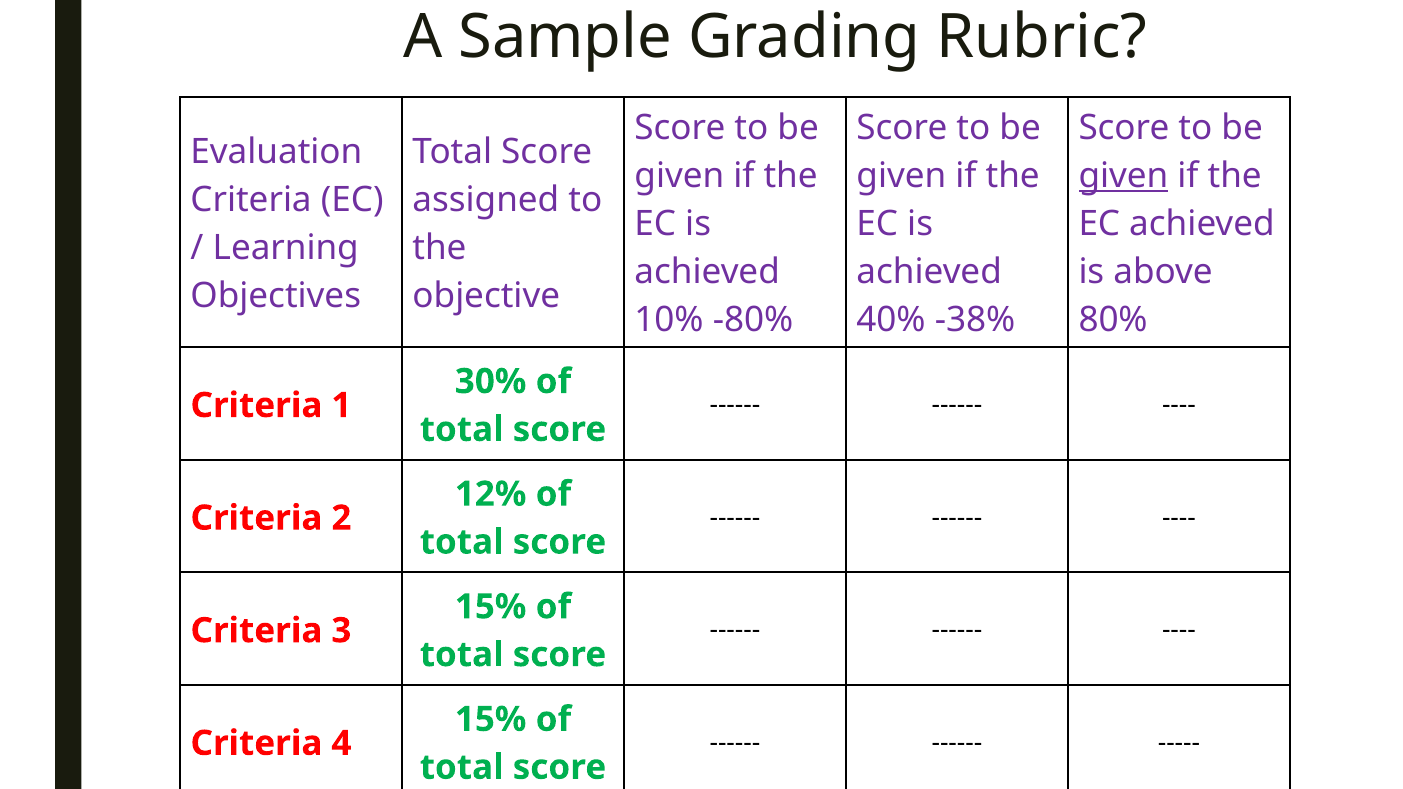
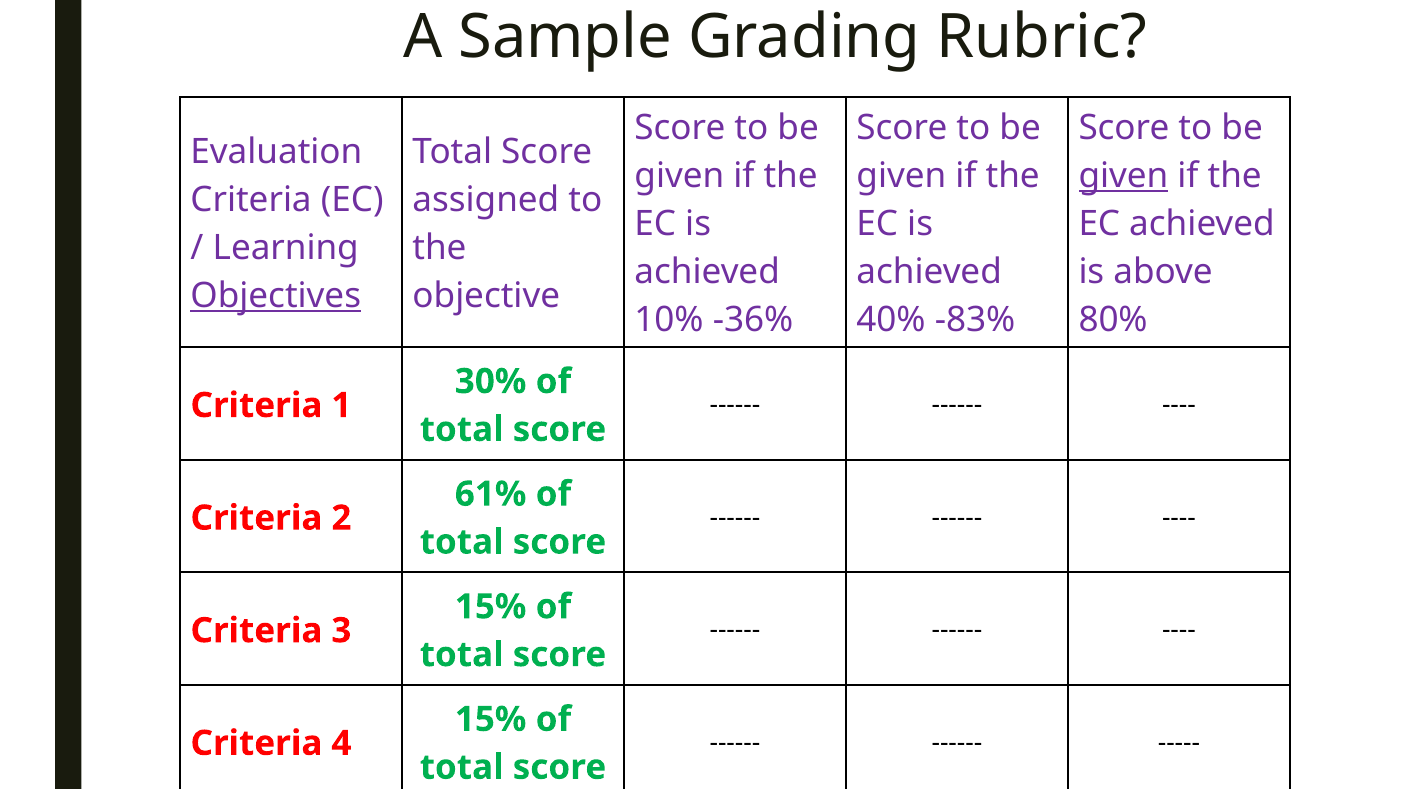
Objectives underline: none -> present (276, 296)
-80%: -80% -> -36% (753, 320)
-38%: -38% -> -83% (975, 320)
12%: 12% -> 61% (491, 494)
